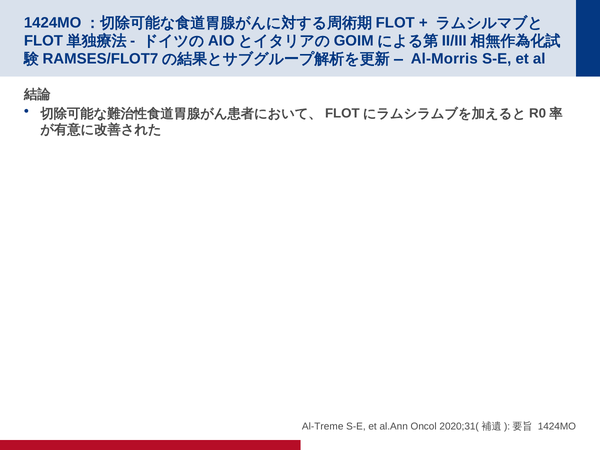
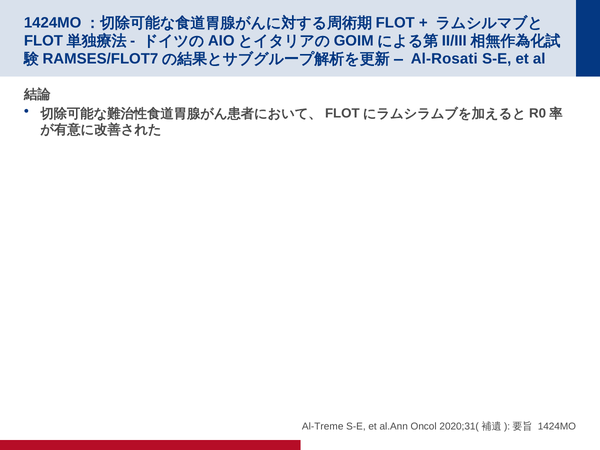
Al-Morris: Al-Morris -> Al-Rosati (444, 59)
